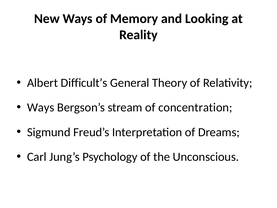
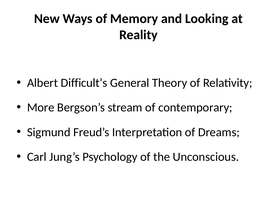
Ways: Ways -> More (41, 107)
concentration: concentration -> contemporary (195, 107)
